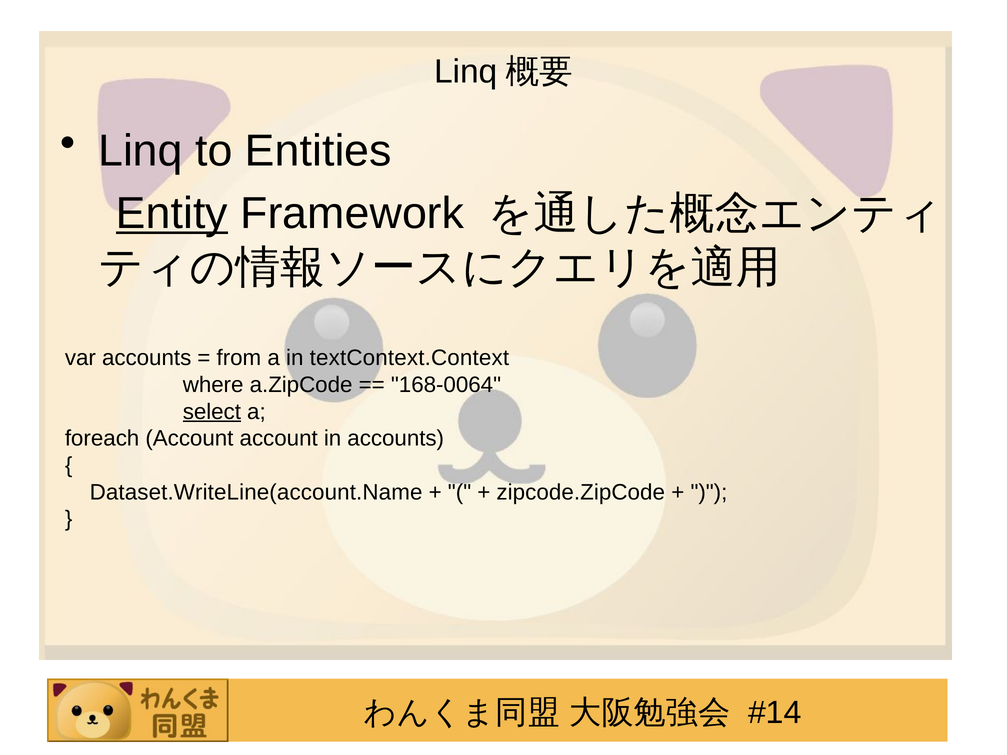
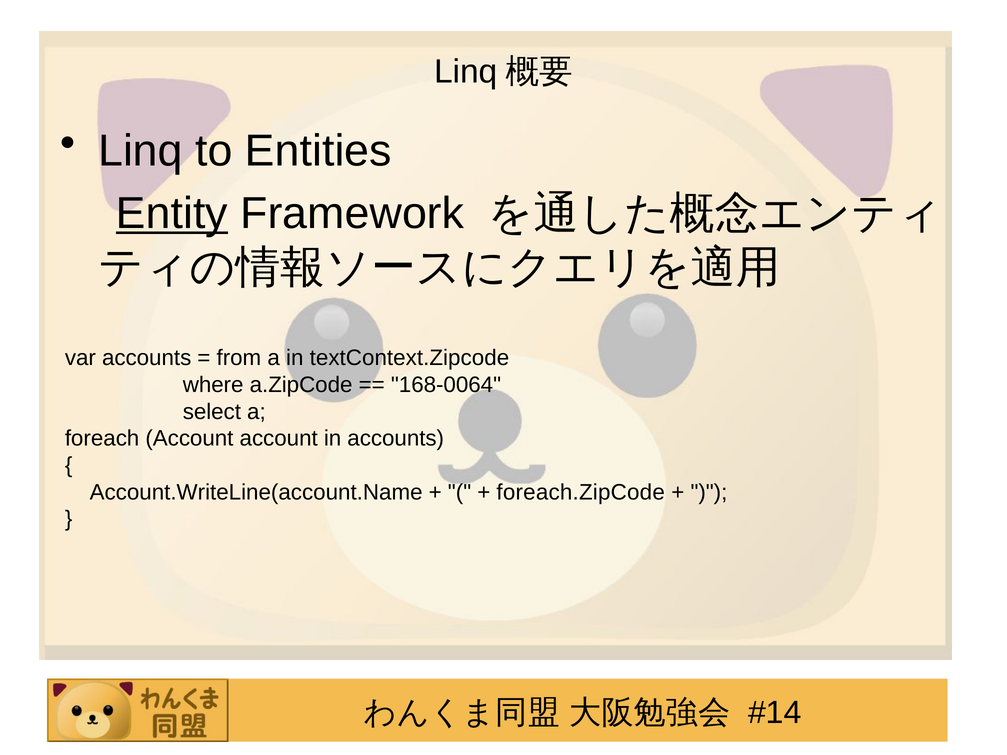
textContext.Context: textContext.Context -> textContext.Zipcode (409, 358)
select underline: present -> none (212, 412)
Dataset.WriteLine(account.Name: Dataset.WriteLine(account.Name -> Account.WriteLine(account.Name (256, 492)
zipcode.ZipCode: zipcode.ZipCode -> foreach.ZipCode (581, 492)
